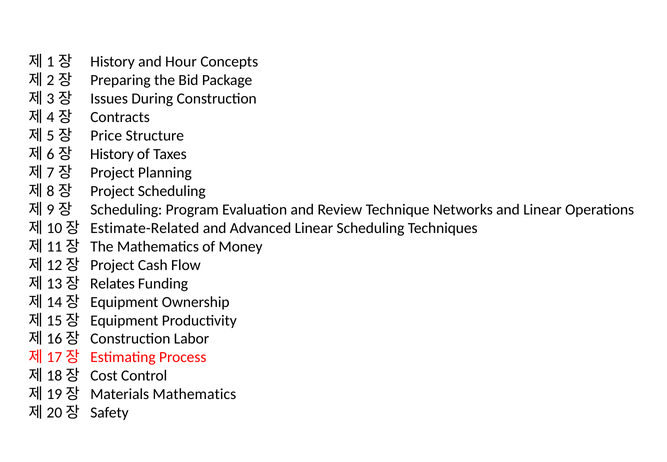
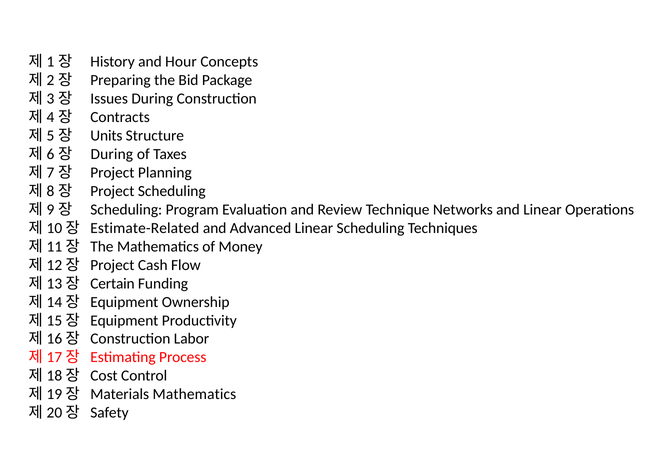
Price: Price -> Units (106, 136)
History: History -> During (112, 154)
Relates: Relates -> Certain (112, 283)
